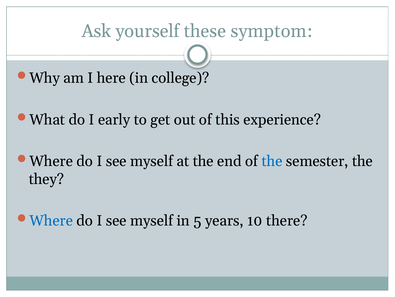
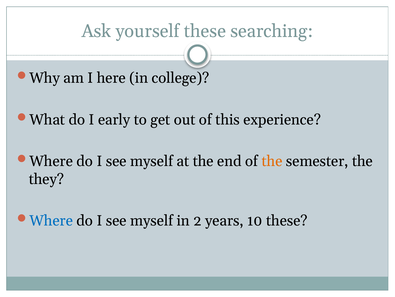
symptom: symptom -> searching (272, 31)
the colour: blue -> orange (272, 161)
5: 5 -> 2 (197, 220)
10 there: there -> these (287, 220)
